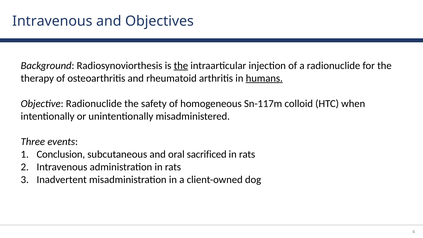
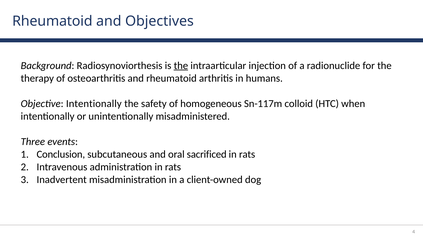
Intravenous: Intravenous -> Rheumatoid (52, 21)
humans underline: present -> none (264, 78)
Objective Radionuclide: Radionuclide -> Intentionally (94, 104)
